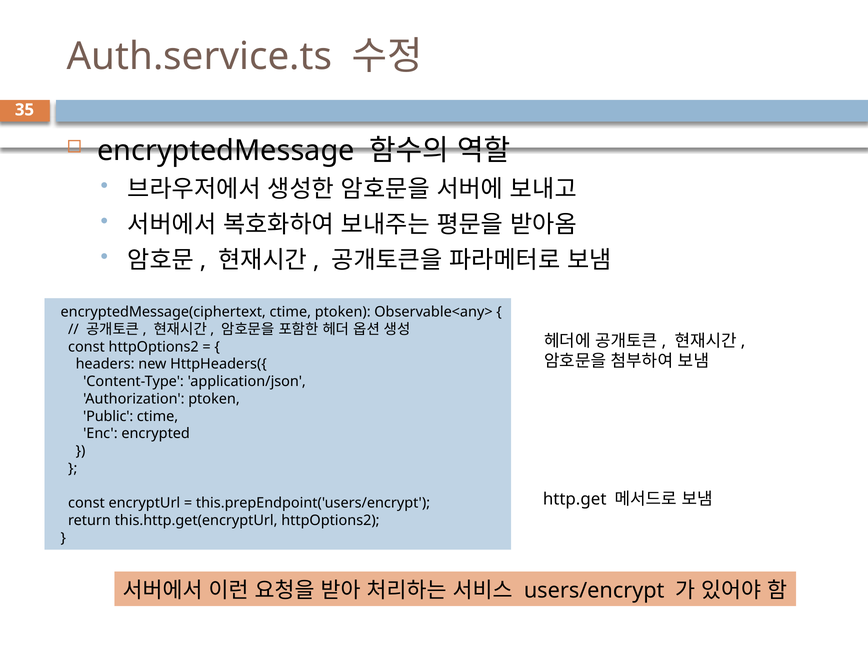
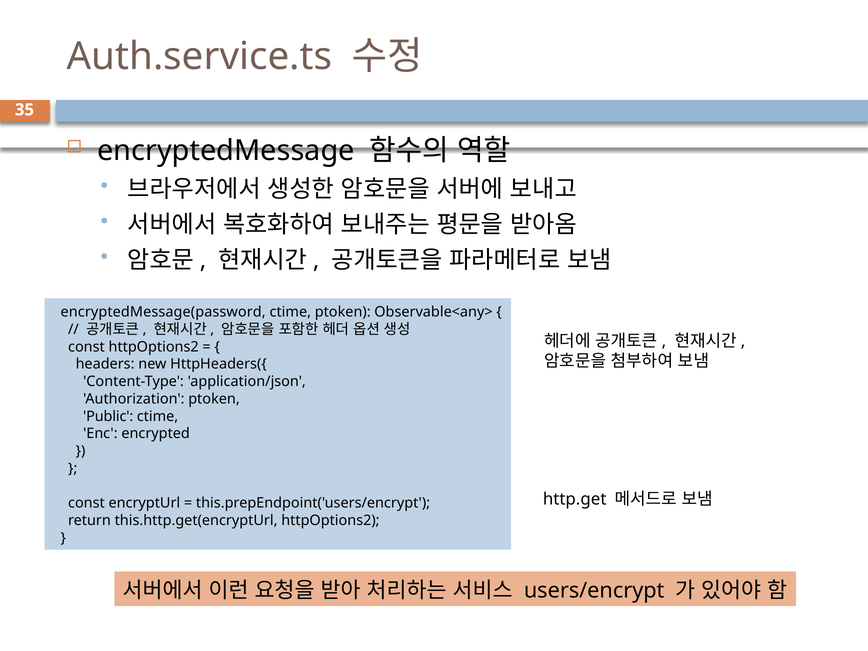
encryptedMessage(ciphertext: encryptedMessage(ciphertext -> encryptedMessage(password (163, 312)
